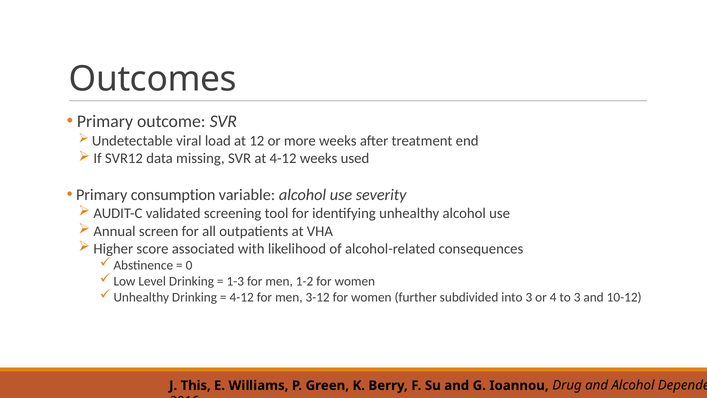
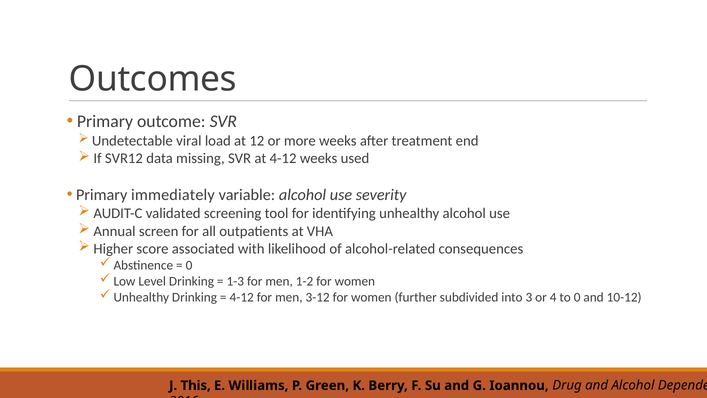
consumption: consumption -> immediately (173, 195)
to 3: 3 -> 0 (577, 297)
